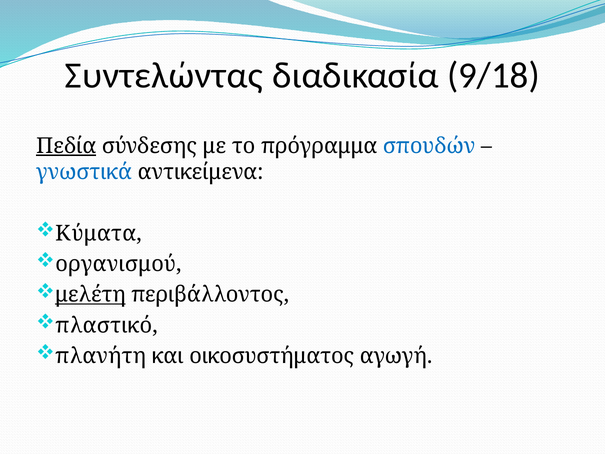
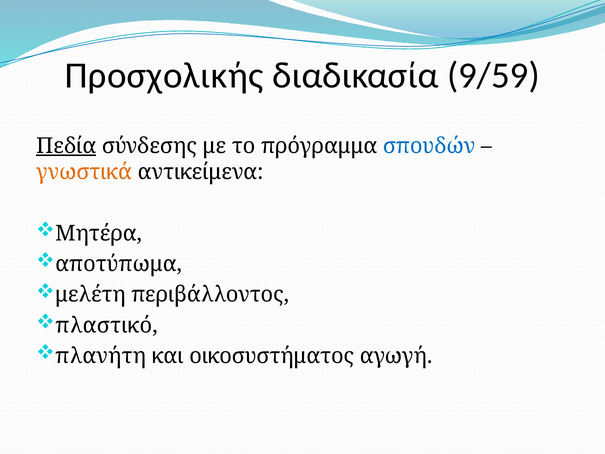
Συντελώντας: Συντελώντας -> Προσχολικής (164, 76)
9/18: 9/18 -> 9/59 (493, 76)
γνωστικά colour: blue -> orange (84, 172)
Κύματα: Κύματα -> Μητέρα (99, 233)
οργανισμού: οργανισμού -> αποτύπωμα (119, 264)
μελέτη underline: present -> none (90, 295)
